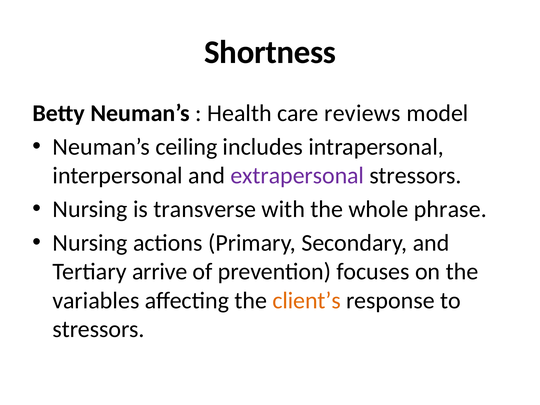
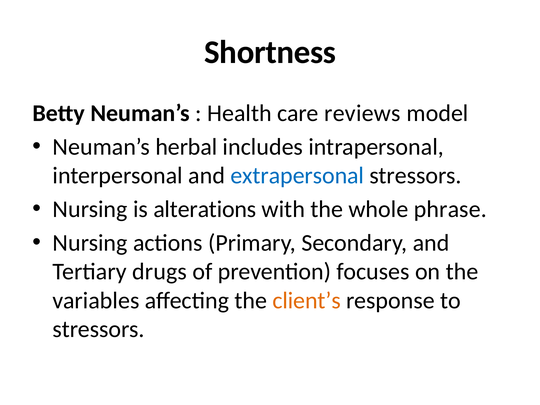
ceiling: ceiling -> herbal (186, 147)
extrapersonal colour: purple -> blue (297, 176)
transverse: transverse -> alterations (205, 209)
arrive: arrive -> drugs (160, 272)
